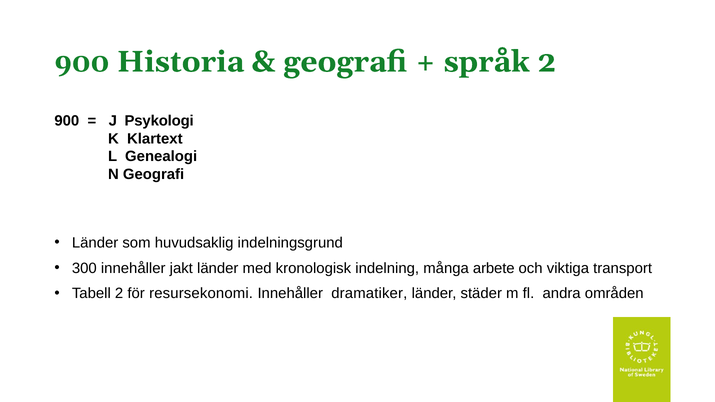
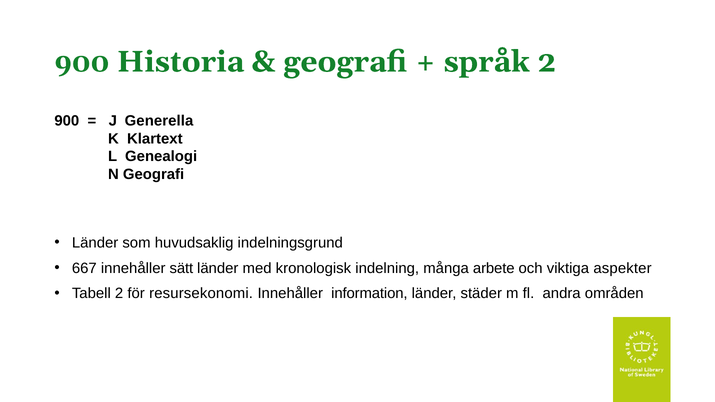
Psykologi: Psykologi -> Generella (159, 121)
300: 300 -> 667 (84, 268)
jakt: jakt -> sätt (181, 268)
transport: transport -> aspekter (623, 268)
dramatiker: dramatiker -> information (369, 294)
